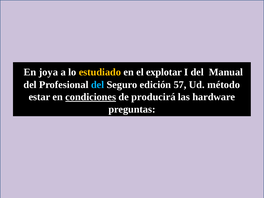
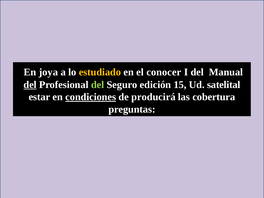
explotar: explotar -> conocer (164, 72)
del underline: none -> present (30, 85)
del colour: light blue -> light green (98, 85)
57: 57 -> 15 (180, 85)
método: método -> satelital (224, 85)
hardware: hardware -> cobertura (214, 97)
